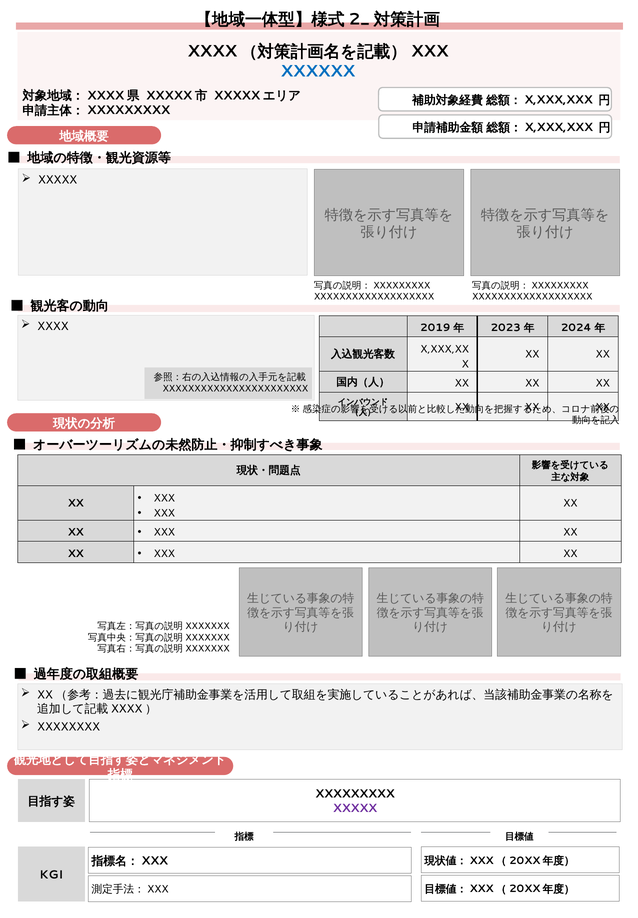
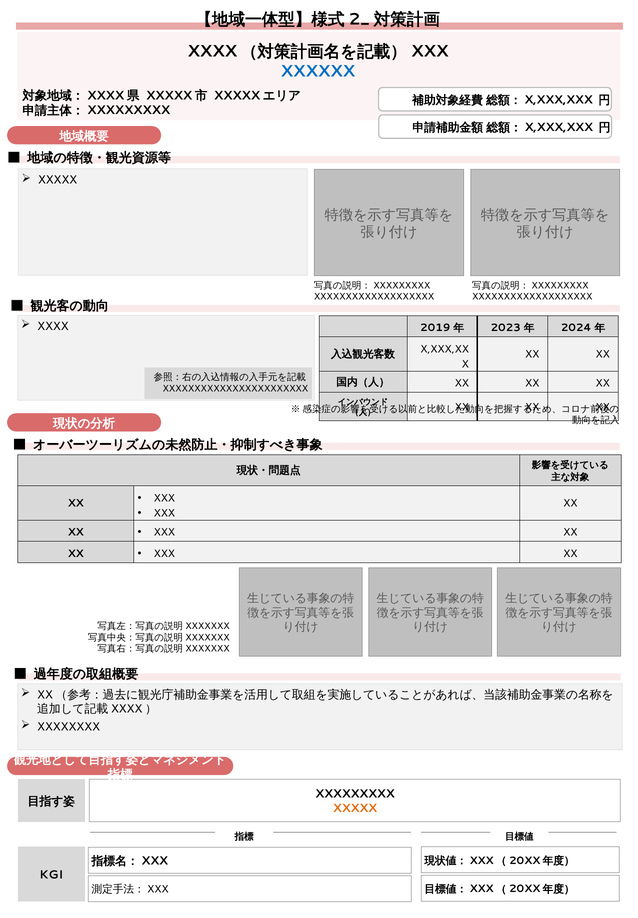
XXXXX colour: purple -> orange (355, 808)
